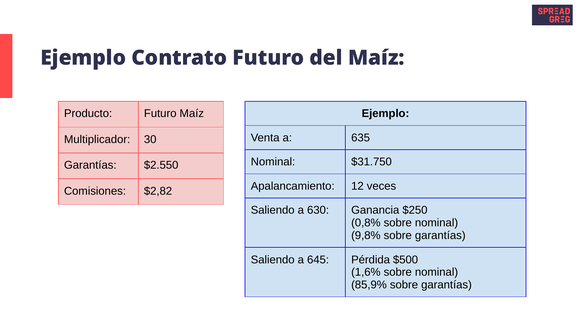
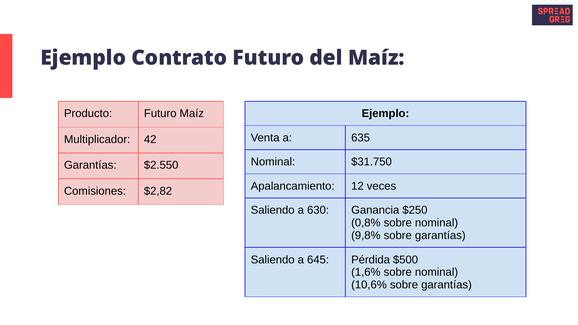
30: 30 -> 42 (150, 139)
85,9%: 85,9% -> 10,6% (369, 285)
